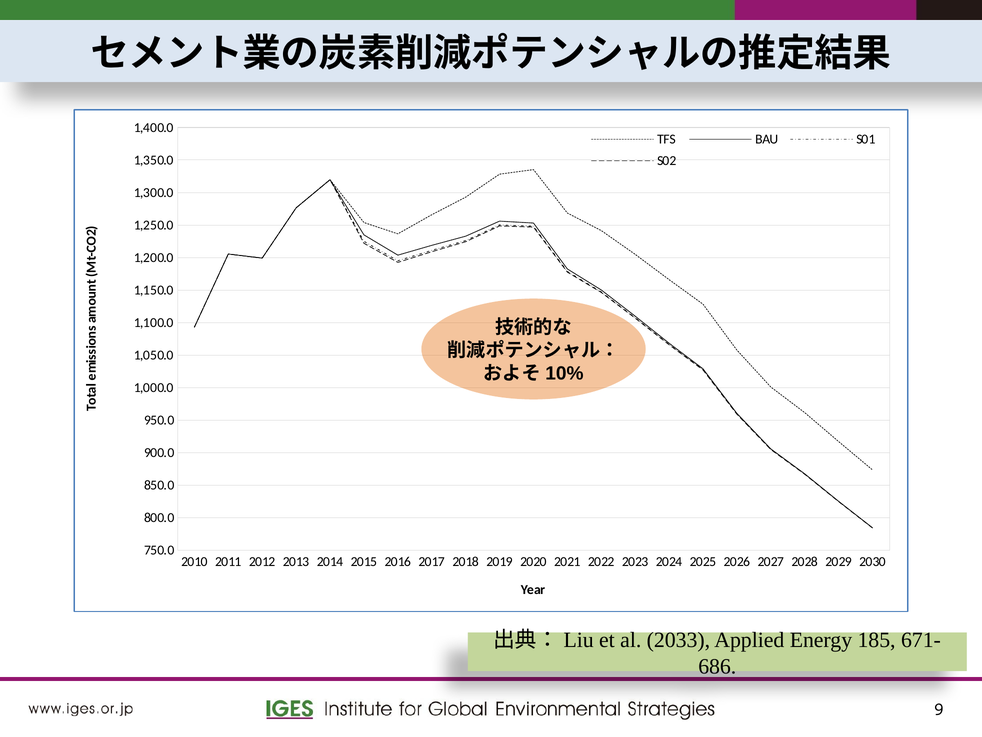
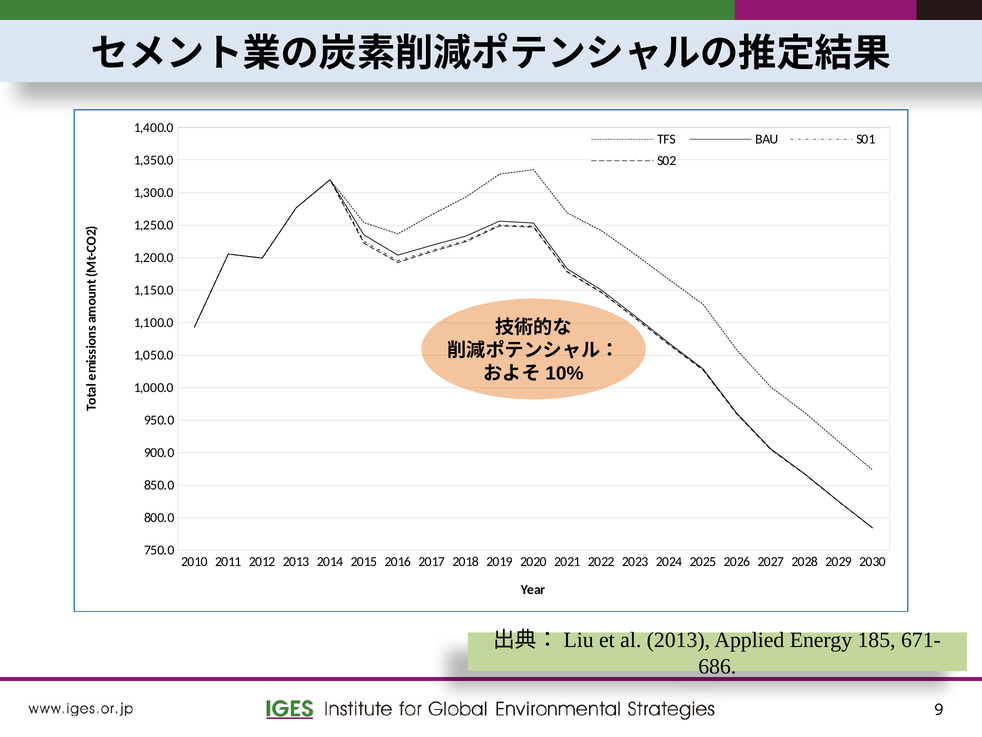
al 2033: 2033 -> 2013 (678, 640)
